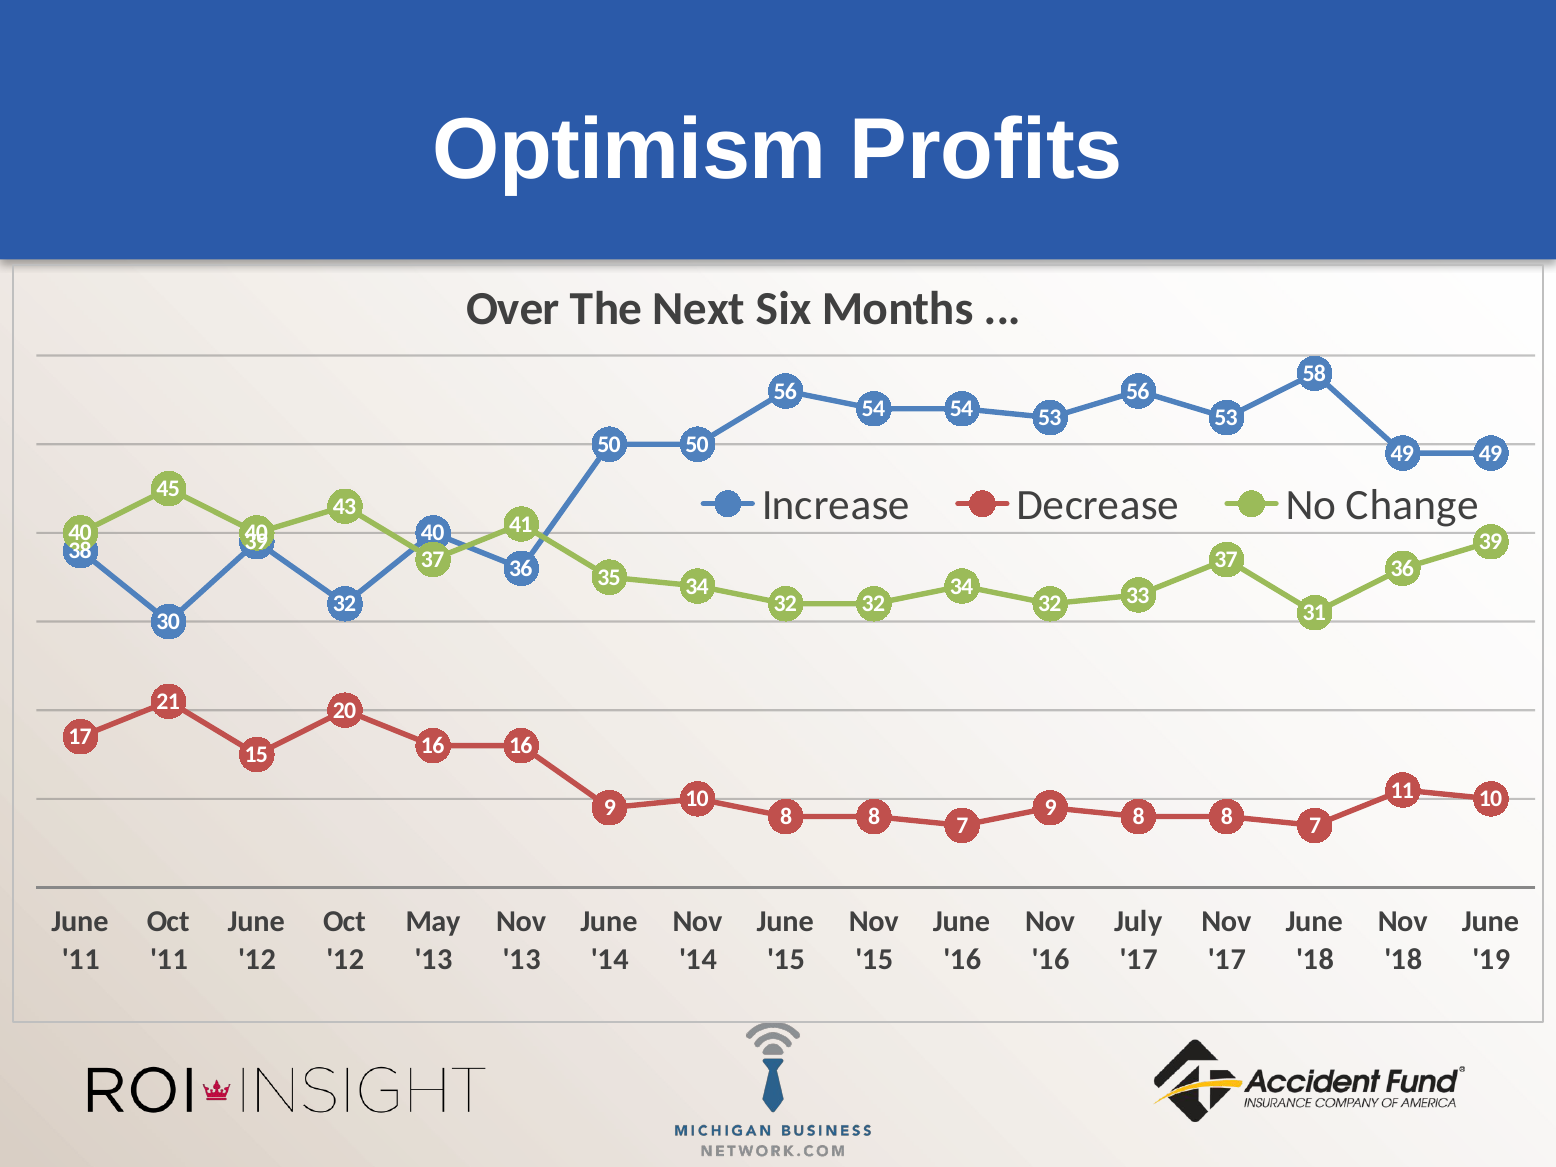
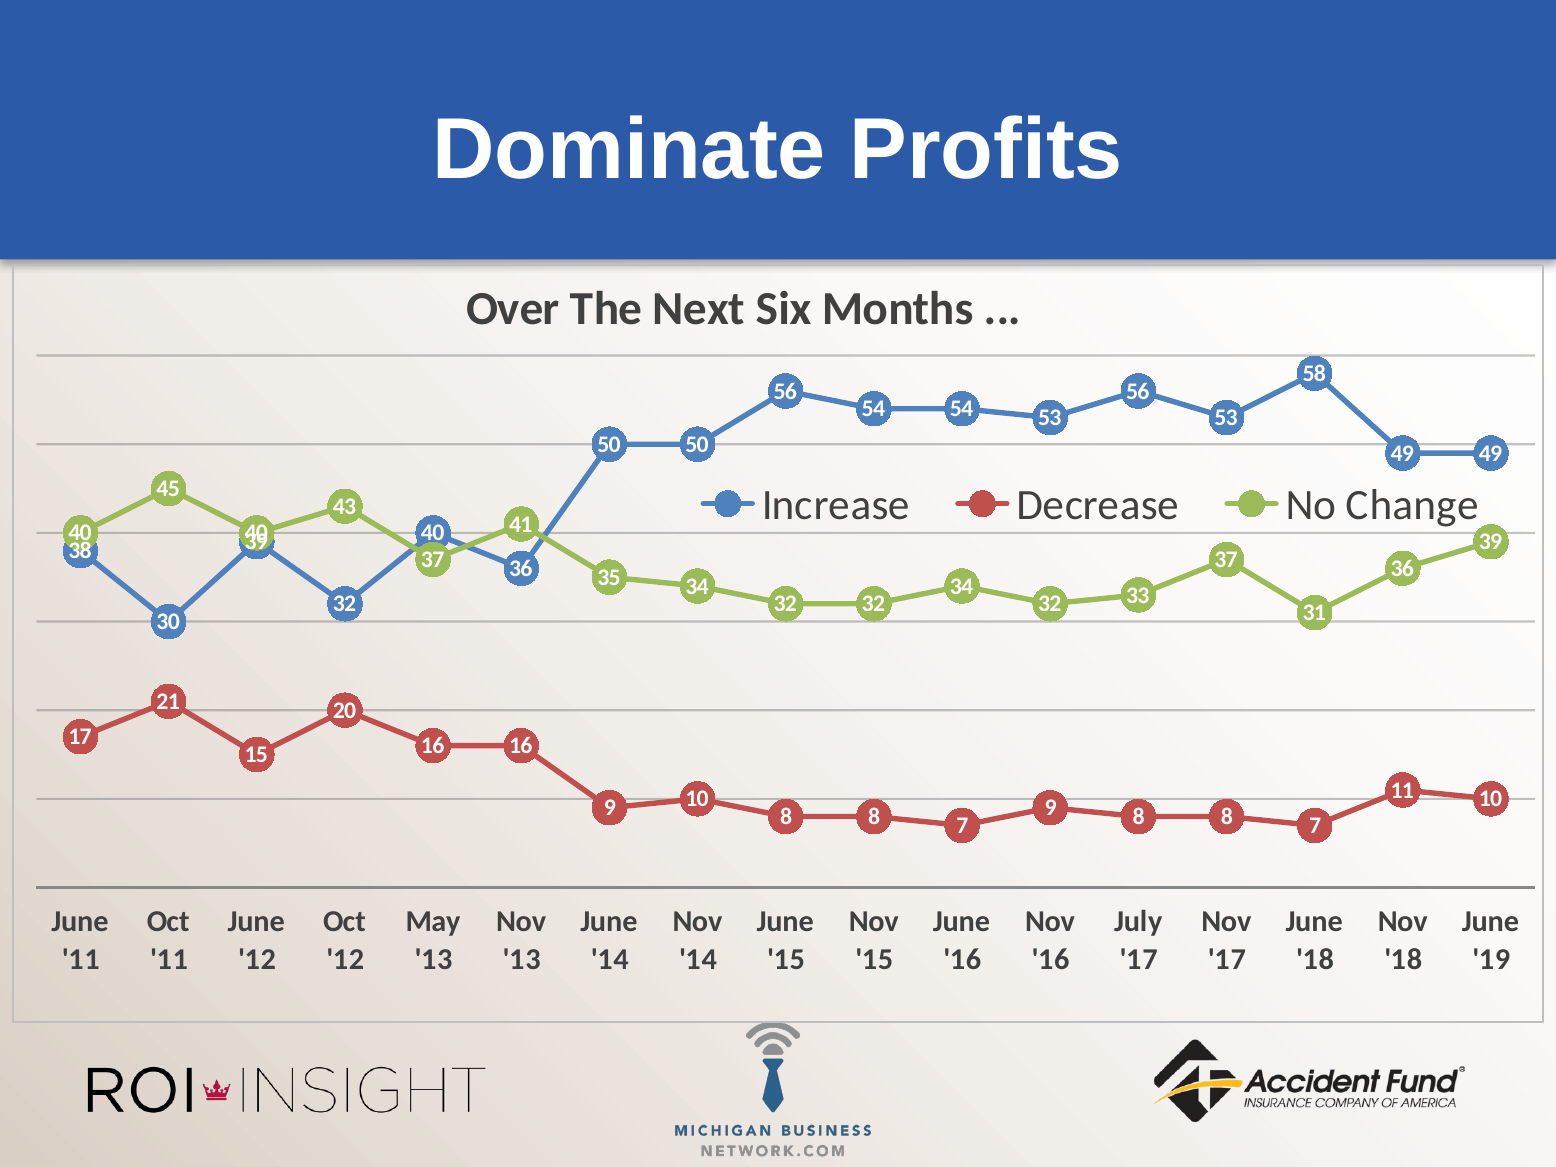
Optimism: Optimism -> Dominate (629, 150)
